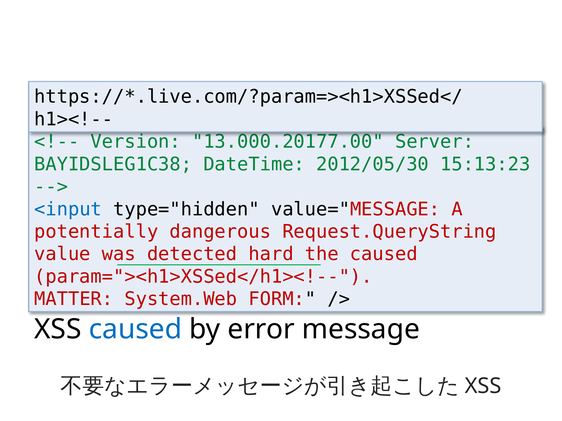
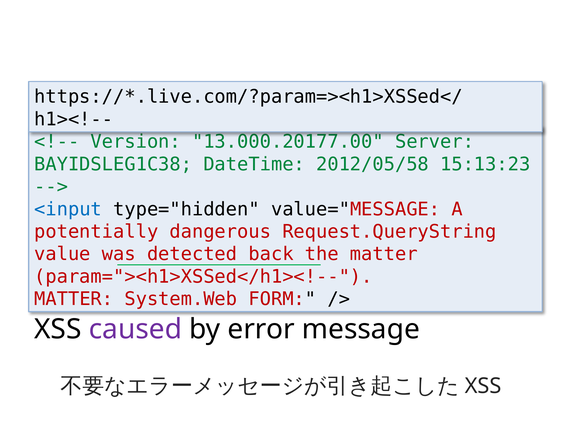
2012/05/30: 2012/05/30 -> 2012/05/58 (373, 164)
hard: hard -> back (271, 254)
the caused: caused -> matter (384, 254)
caused colour: blue -> purple (135, 330)
